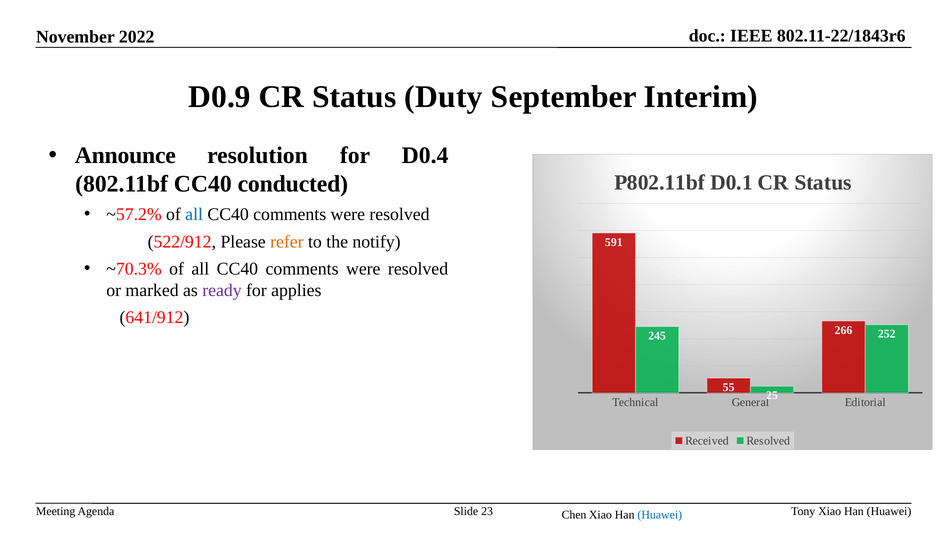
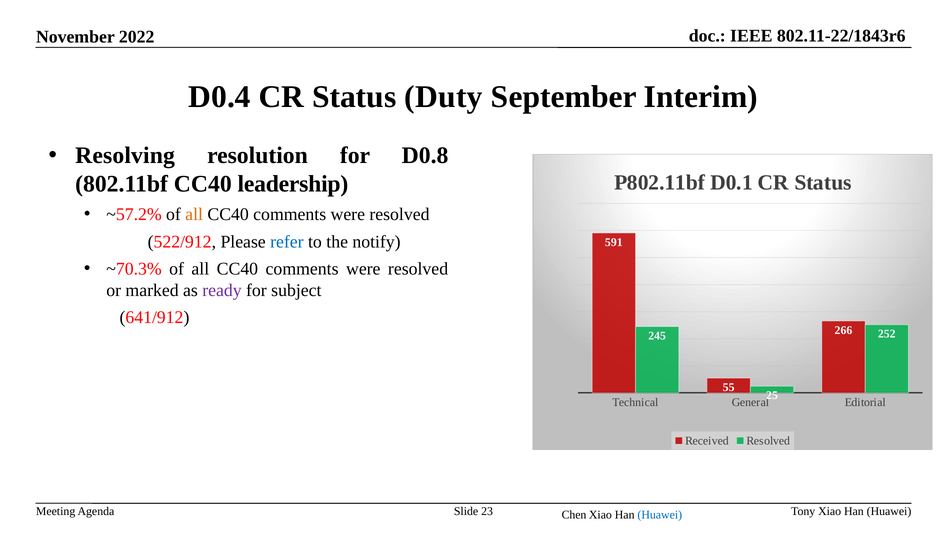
D0.9: D0.9 -> D0.4 (220, 97)
Announce: Announce -> Resolving (125, 156)
D0.4: D0.4 -> D0.8 (425, 156)
conducted: conducted -> leadership (293, 184)
all colour: blue -> orange (194, 214)
refer colour: orange -> blue (287, 242)
applies: applies -> subject (296, 290)
